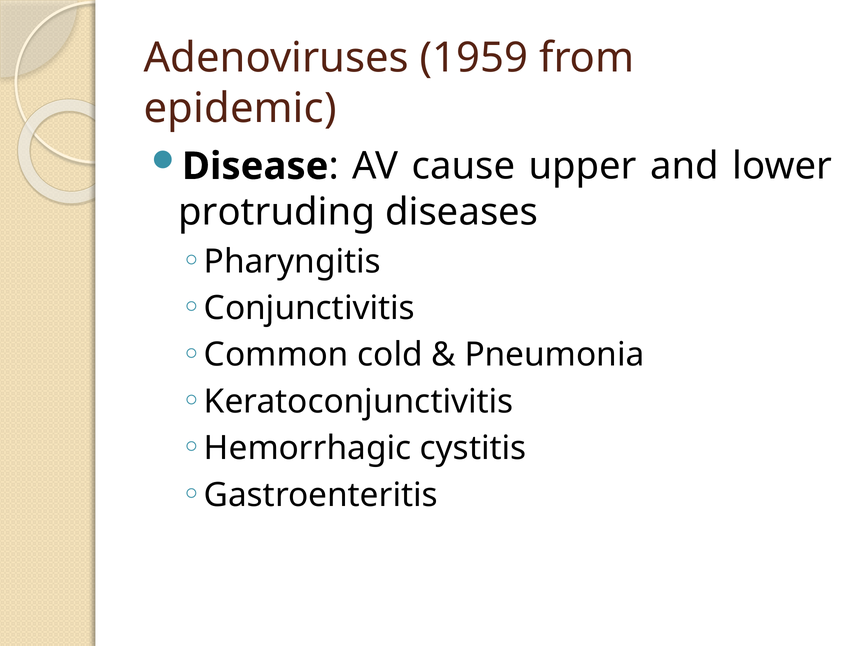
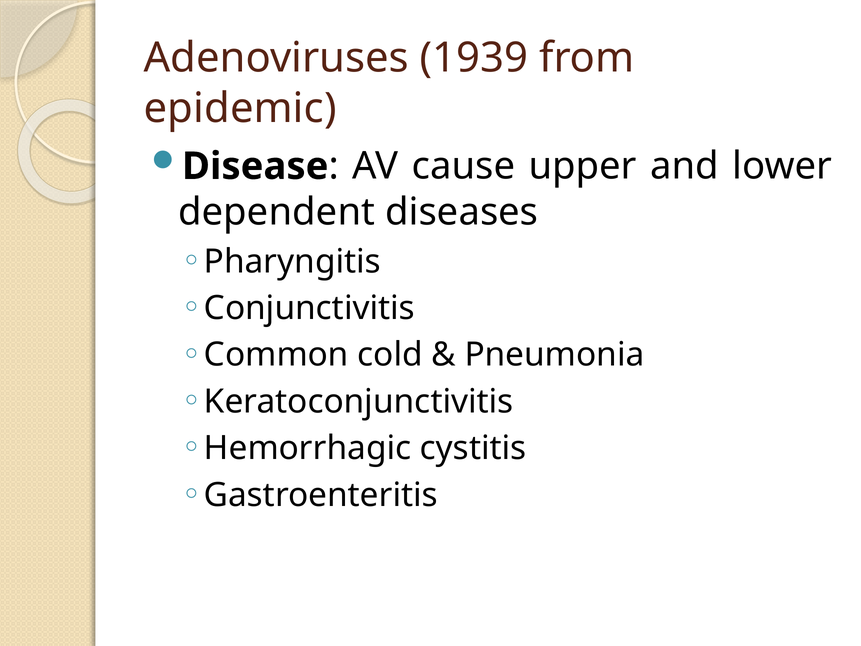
1959: 1959 -> 1939 (474, 58)
protruding: protruding -> dependent (277, 212)
